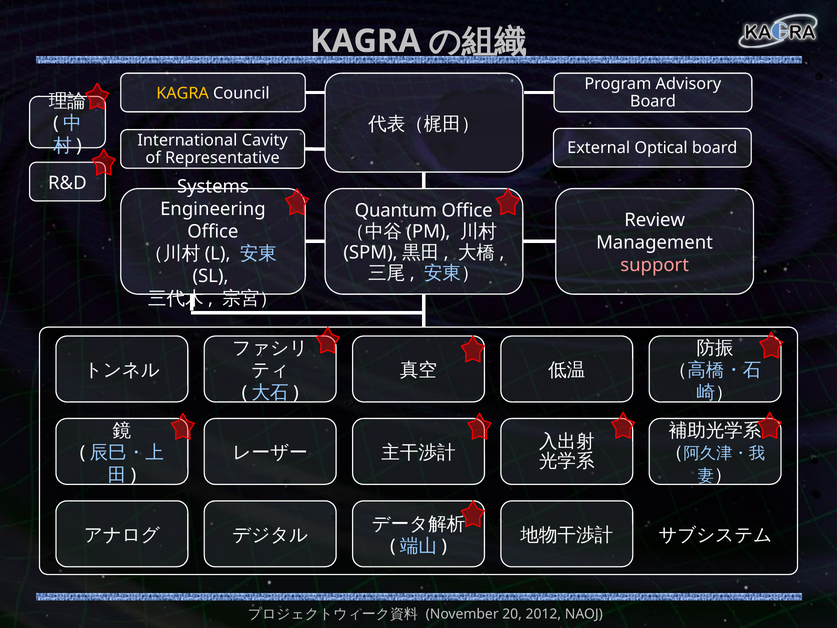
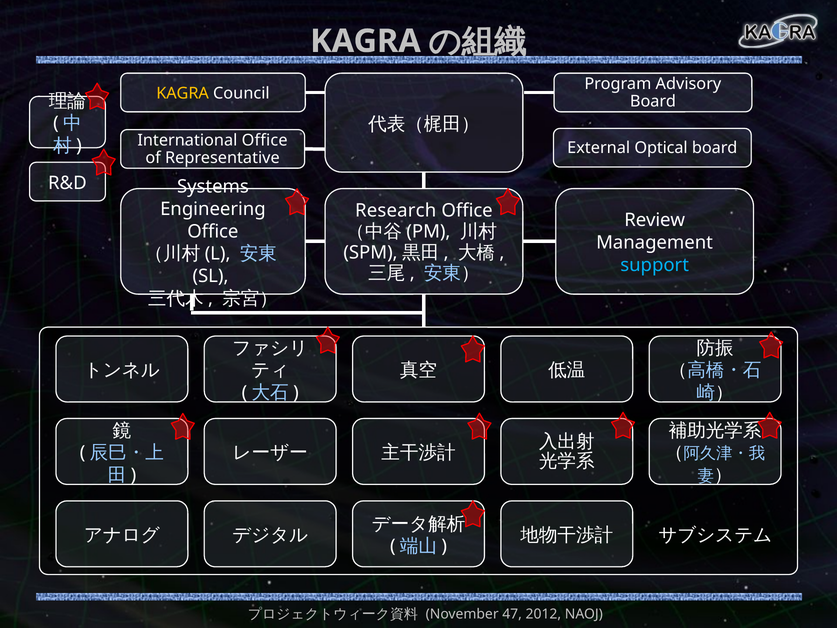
International Cavity: Cavity -> Office (265, 140)
Quantum: Quantum -> Research (396, 210)
support colour: pink -> light blue (655, 265)
20: 20 -> 47 (512, 614)
